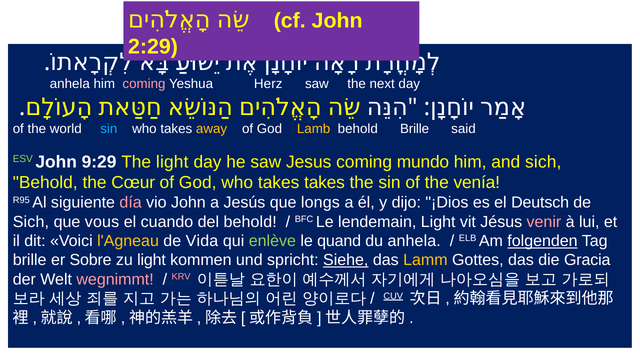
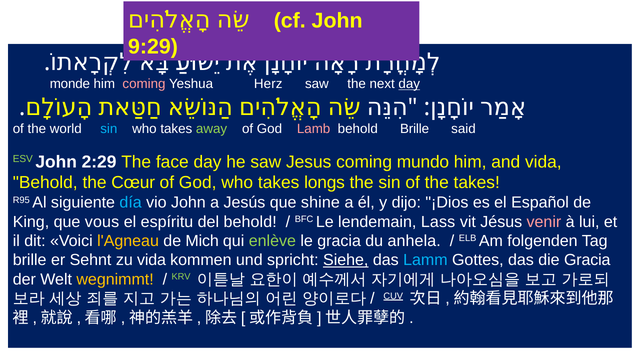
2:29: 2:29 -> 9:29 (153, 47)
anhela: anhela -> monde (70, 84)
day underline: none -> present (409, 84)
away colour: yellow -> light green (212, 129)
Lamb colour: yellow -> pink (314, 129)
9:29: 9:29 -> 2:29 (99, 162)
The light: light -> face (172, 162)
and sich: sich -> vida (543, 162)
takes takes: takes -> longs (325, 183)
the venía: venía -> takes (477, 183)
día colour: pink -> light blue (131, 203)
longs: longs -> shine (320, 203)
Deutsch: Deutsch -> Español (540, 203)
Sich: Sich -> King (31, 222)
cuando: cuando -> espíritu (167, 222)
lendemain Light: Light -> Lass (438, 222)
Vida: Vida -> Mich (202, 241)
le quand: quand -> gracia (339, 241)
folgenden underline: present -> none (543, 241)
Sobre: Sobre -> Sehnt (91, 260)
zu light: light -> vida (152, 260)
Lamm colour: yellow -> light blue (425, 260)
wegnimmt colour: pink -> yellow (115, 279)
KRV colour: pink -> light green (181, 277)
